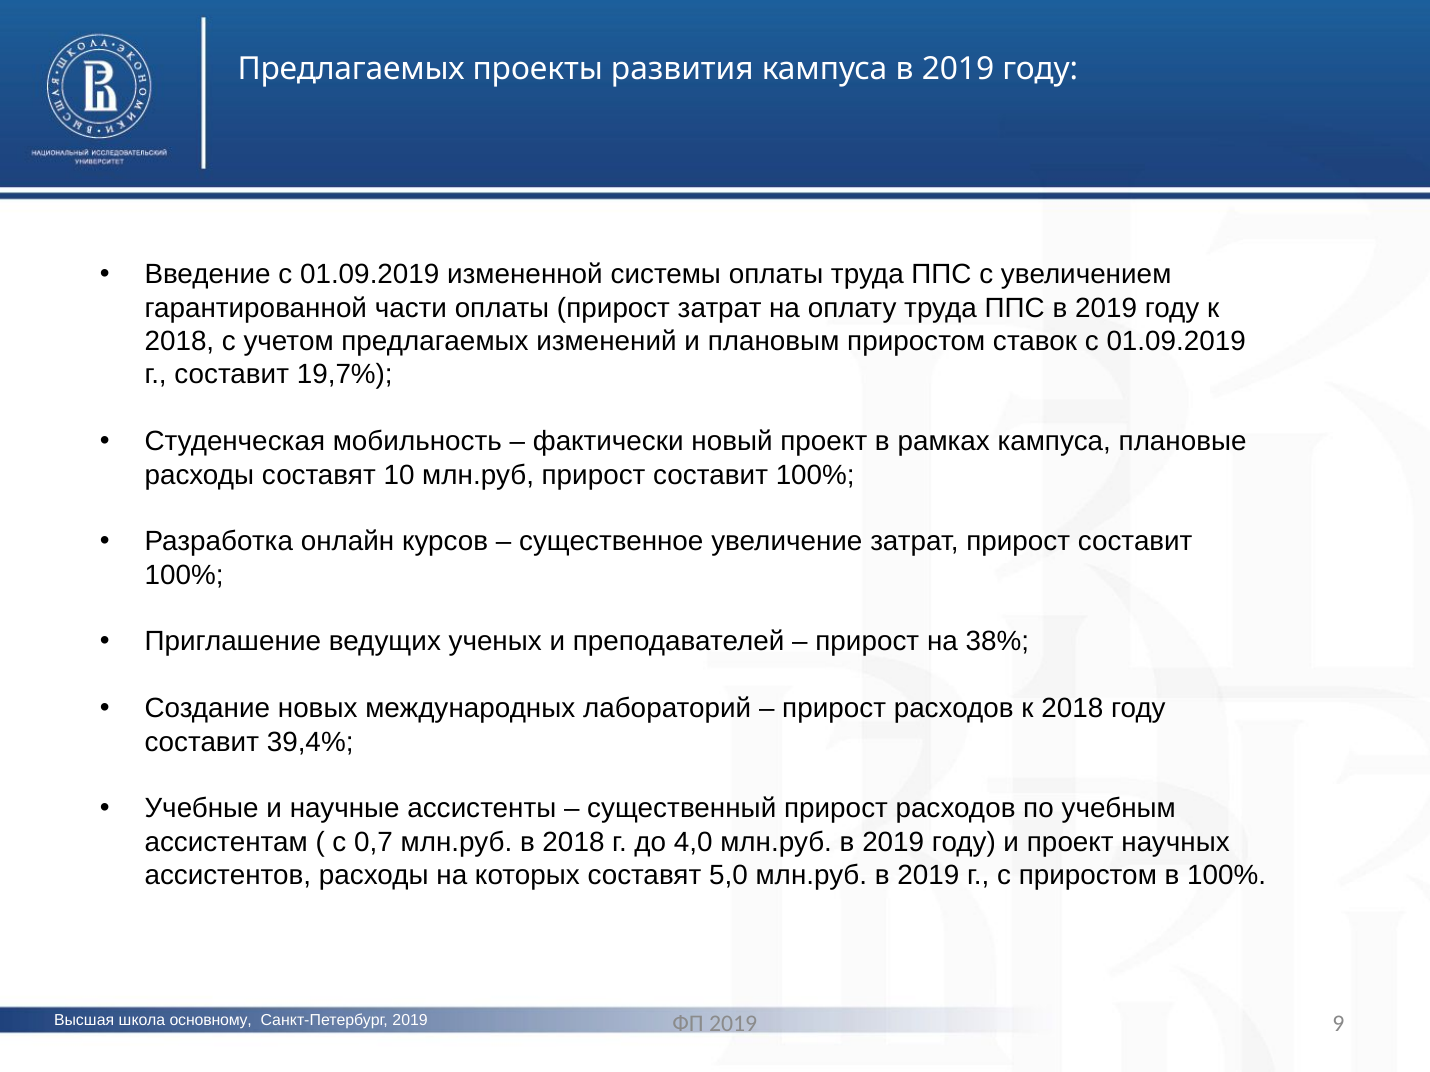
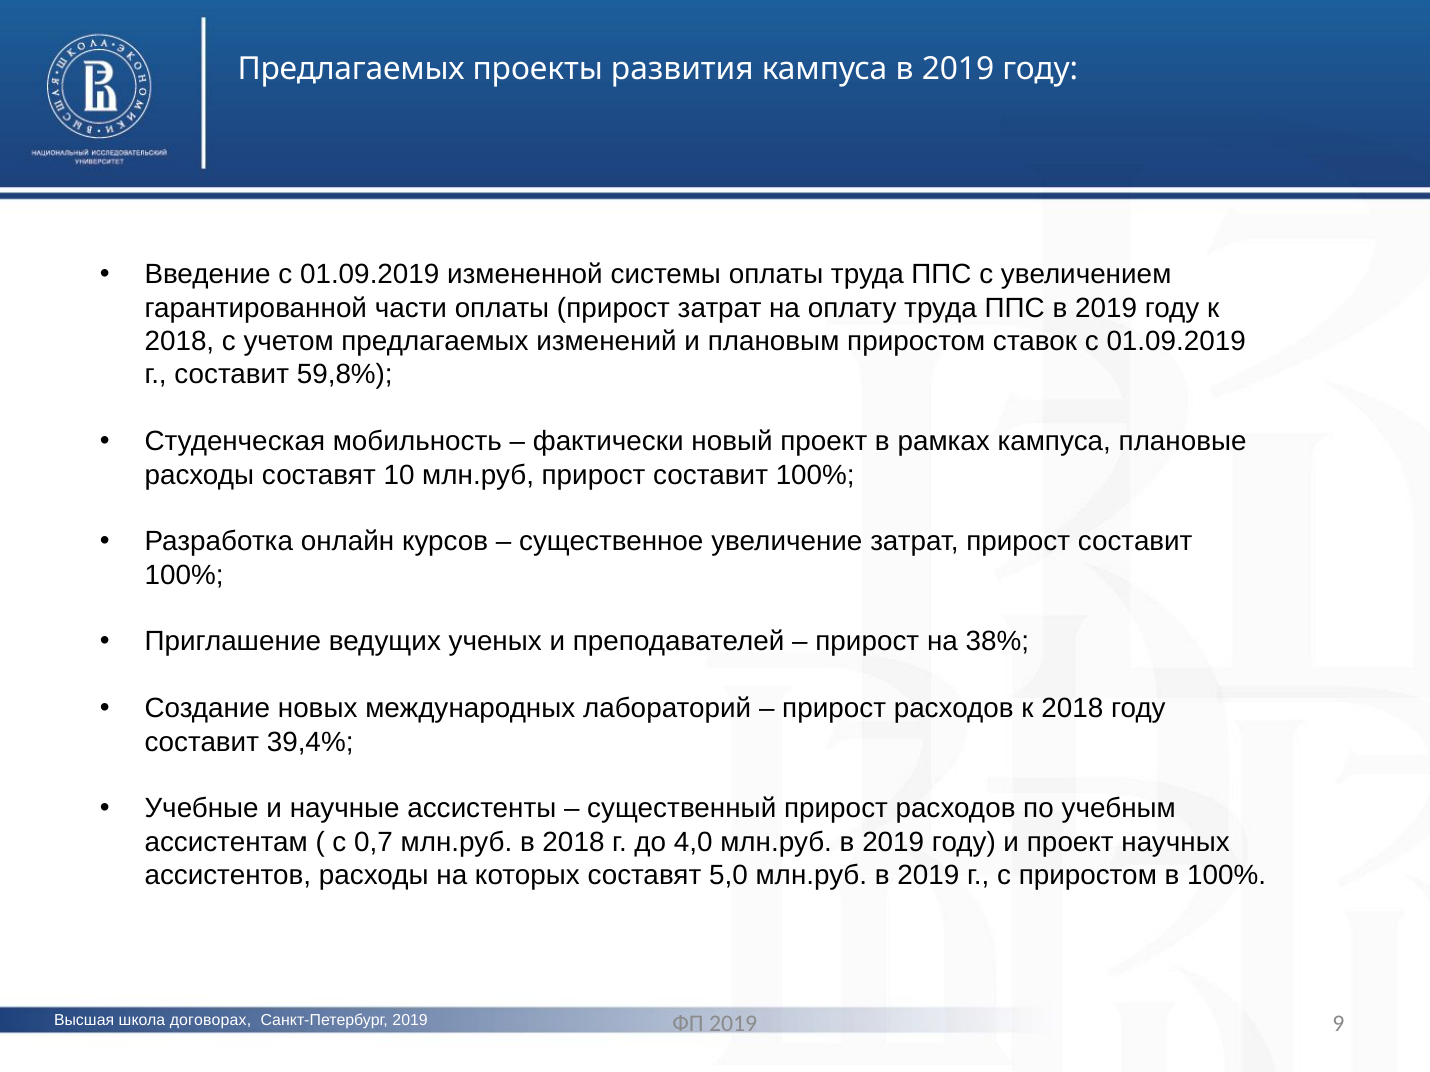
19,7%: 19,7% -> 59,8% (345, 375)
основному: основному -> договорах (210, 1021)
